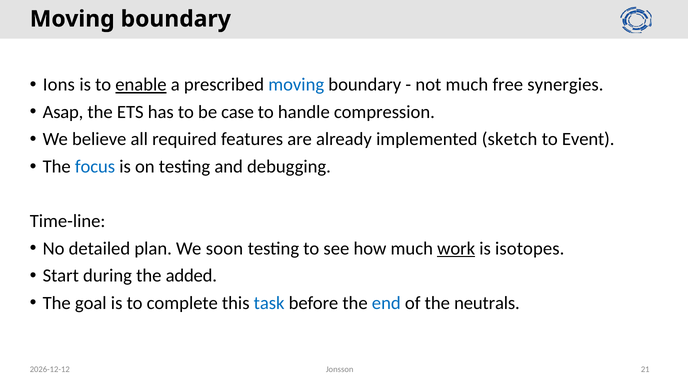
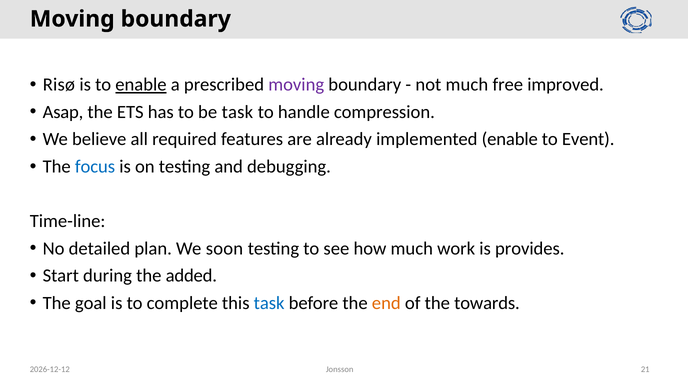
Ions: Ions -> Risø (59, 85)
moving colour: blue -> purple (296, 85)
synergies: synergies -> improved (566, 85)
be case: case -> task (237, 112)
implemented sketch: sketch -> enable (510, 139)
work underline: present -> none (456, 248)
isotopes: isotopes -> provides (530, 248)
end colour: blue -> orange (386, 303)
neutrals: neutrals -> towards (487, 303)
